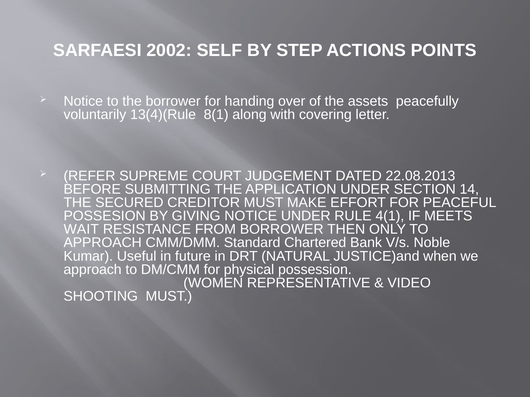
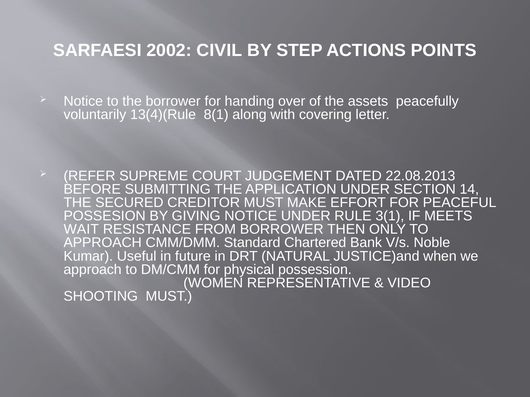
SELF: SELF -> CIVIL (219, 50)
4(1: 4(1 -> 3(1 (390, 216)
